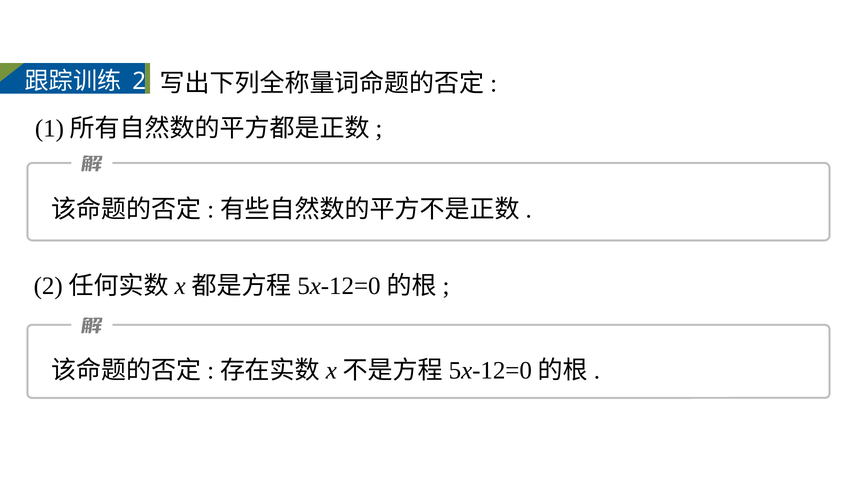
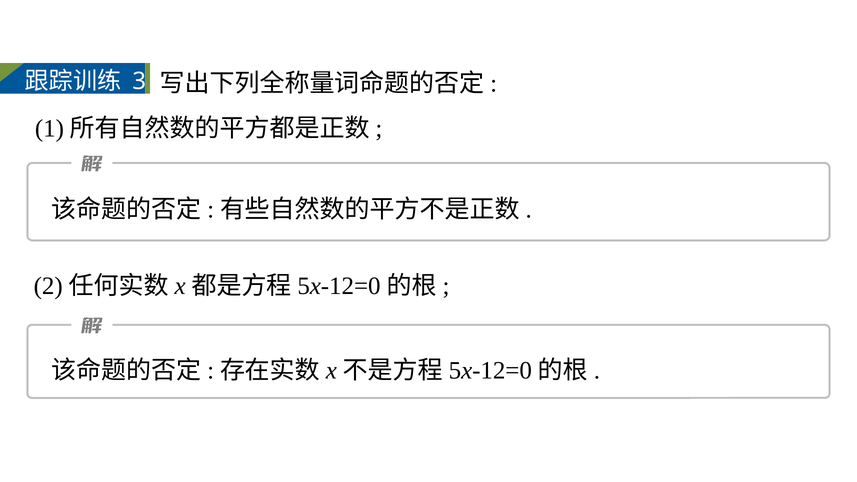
2: 2 -> 3 (139, 81)
